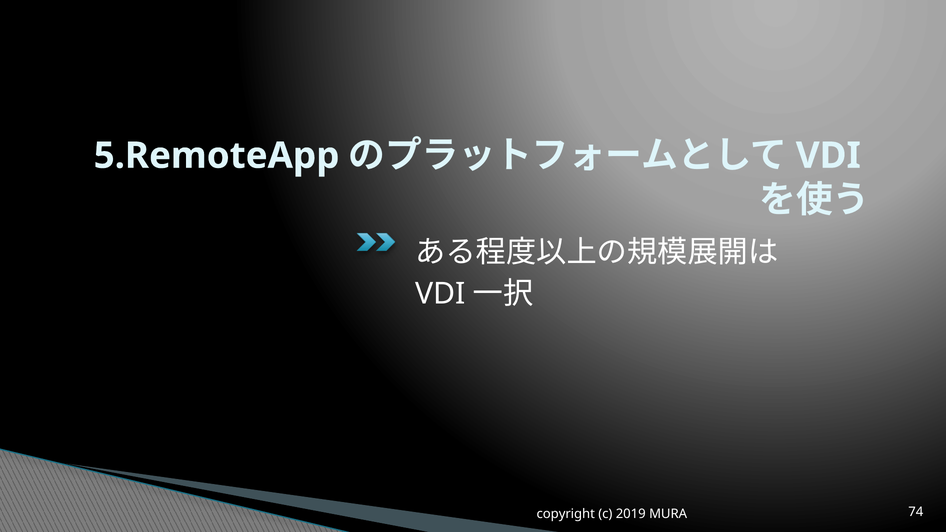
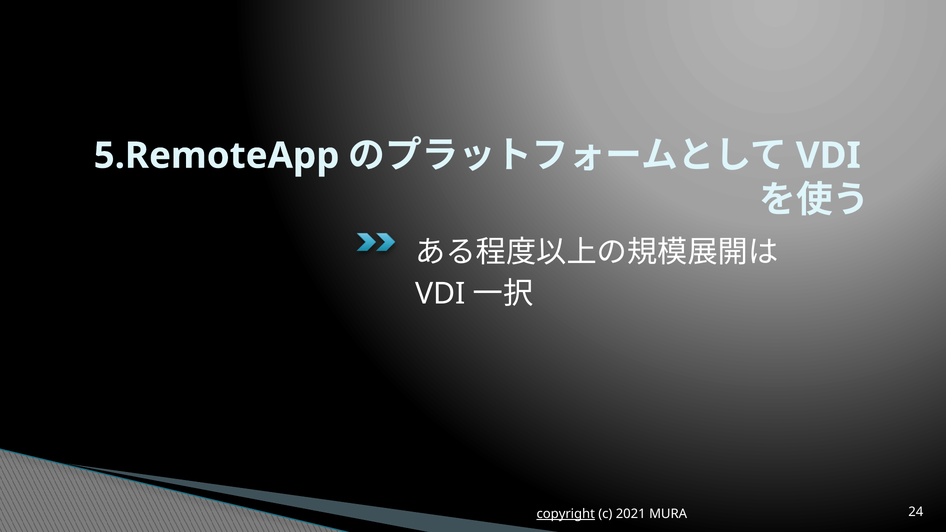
copyright underline: none -> present (566, 514)
2019: 2019 -> 2021 (631, 514)
74: 74 -> 24 (916, 512)
